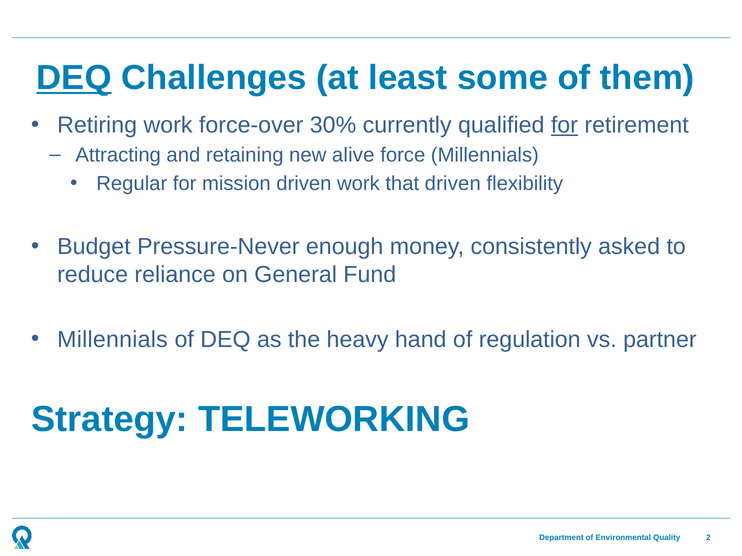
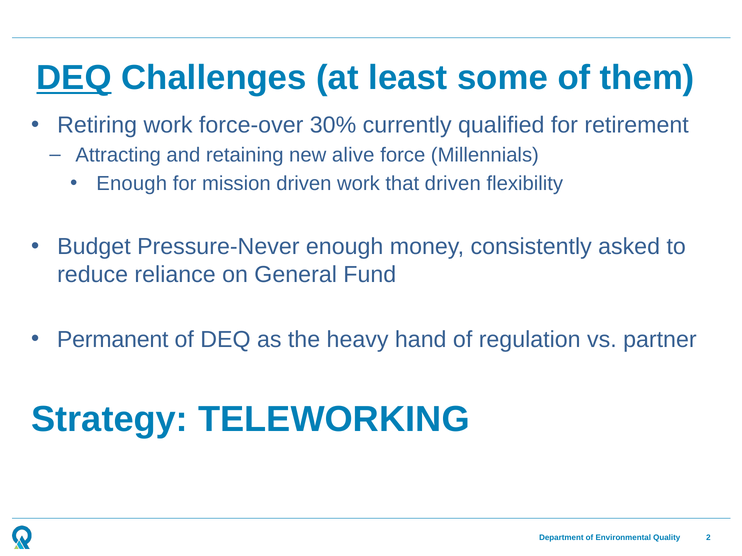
for underline: present -> none (564, 125)
Regular: Regular -> Enough (132, 184)
Millennials: Millennials -> Permanent (113, 340)
